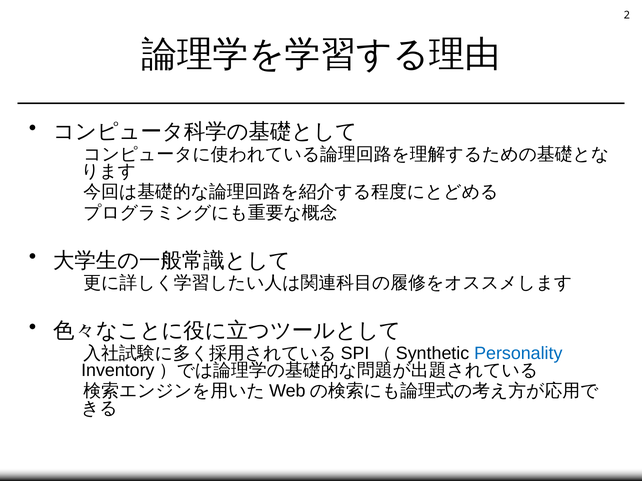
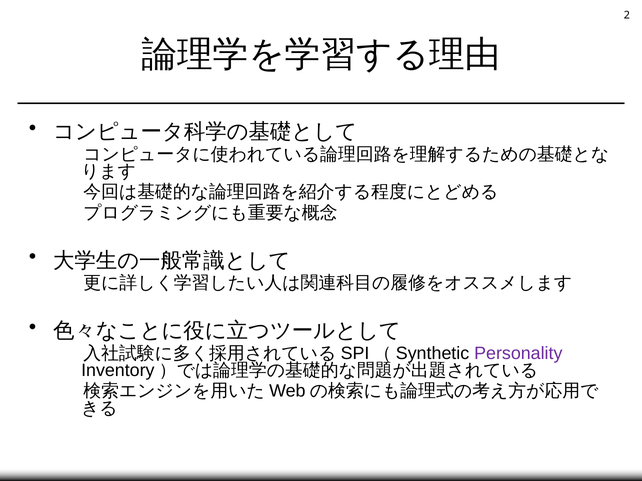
Personality colour: blue -> purple (518, 354)
